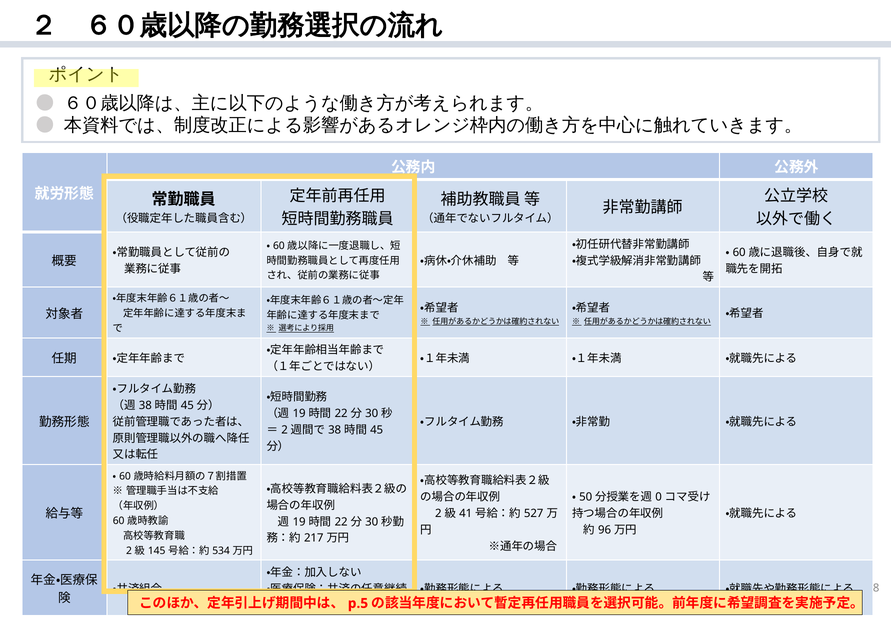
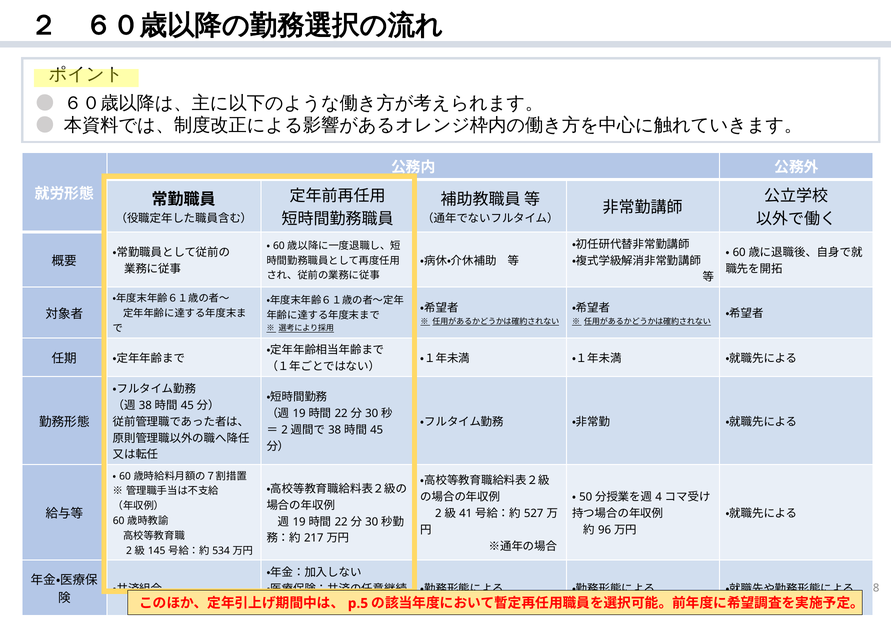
0: 0 -> 4 (659, 497)
